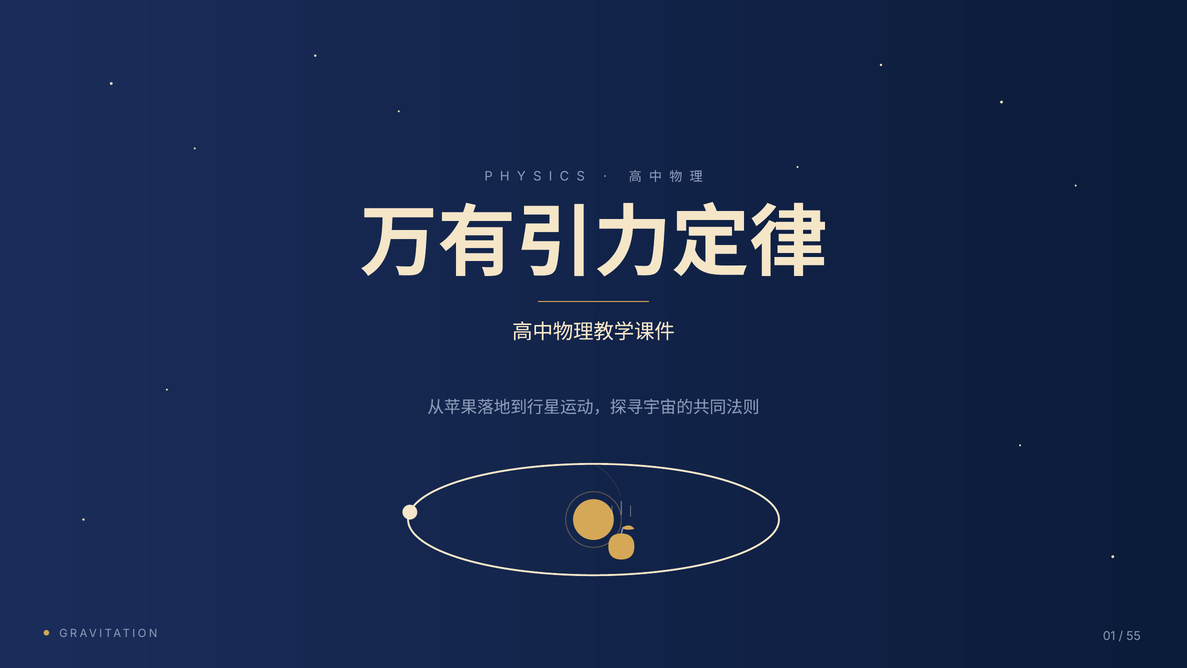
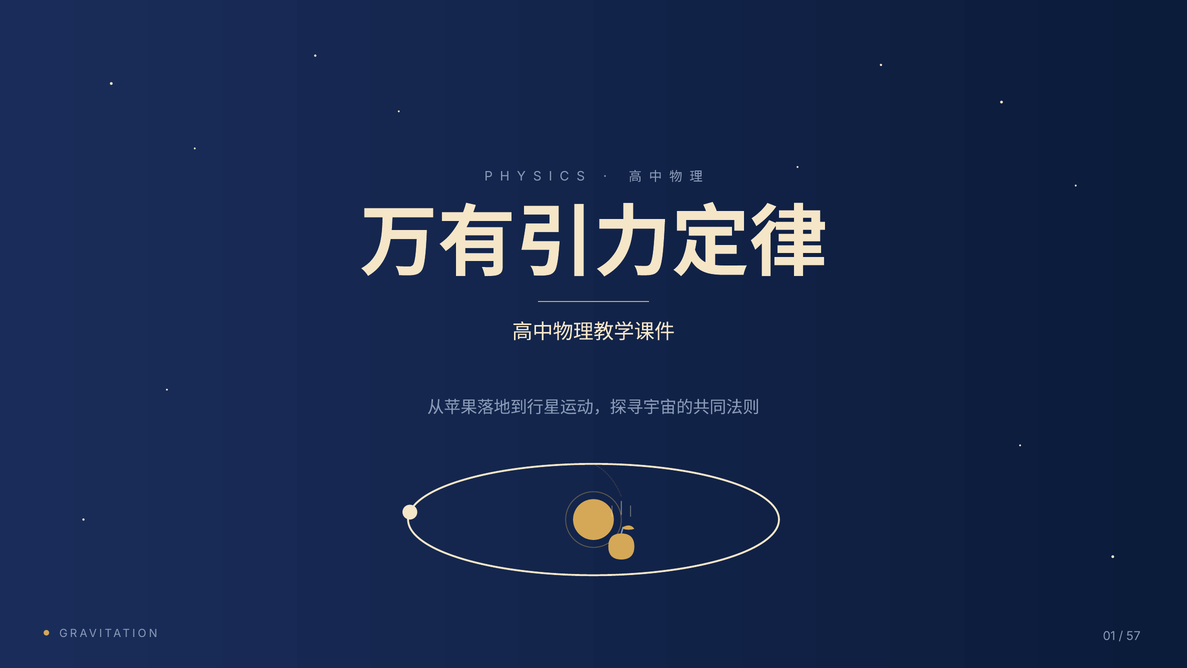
55: 55 -> 57 (1133, 636)
